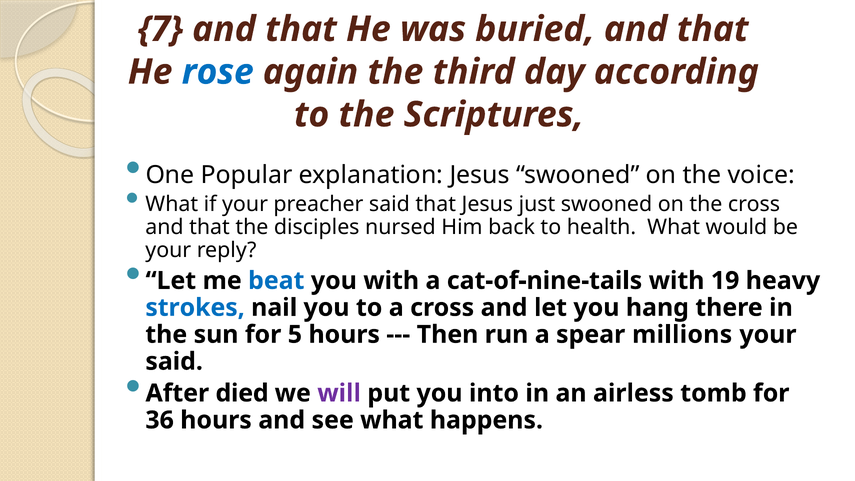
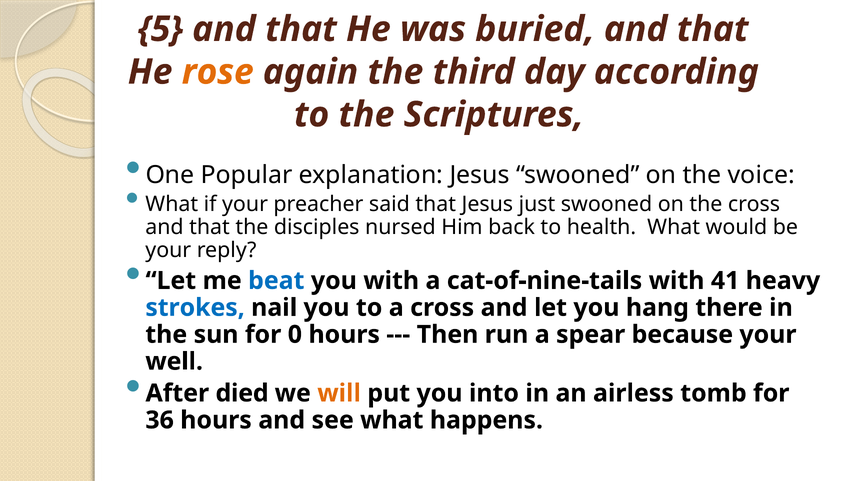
7: 7 -> 5 (161, 29)
rose colour: blue -> orange (218, 72)
19: 19 -> 41 (725, 281)
5: 5 -> 0 (295, 335)
millions: millions -> because (682, 335)
said: said -> well (174, 361)
will colour: purple -> orange (339, 393)
